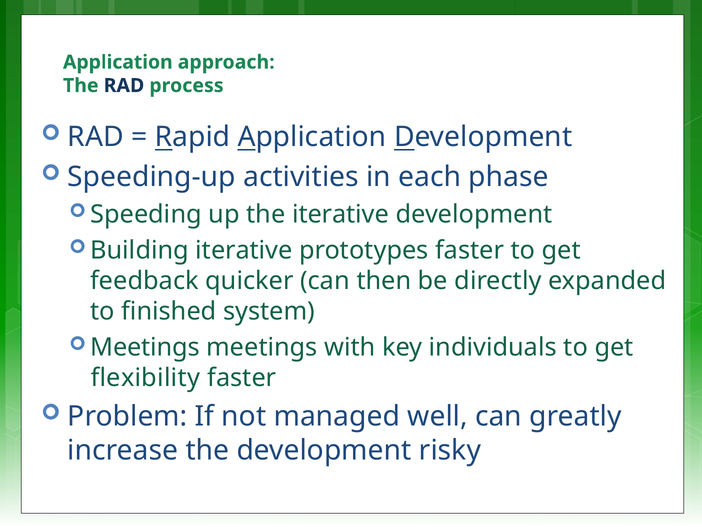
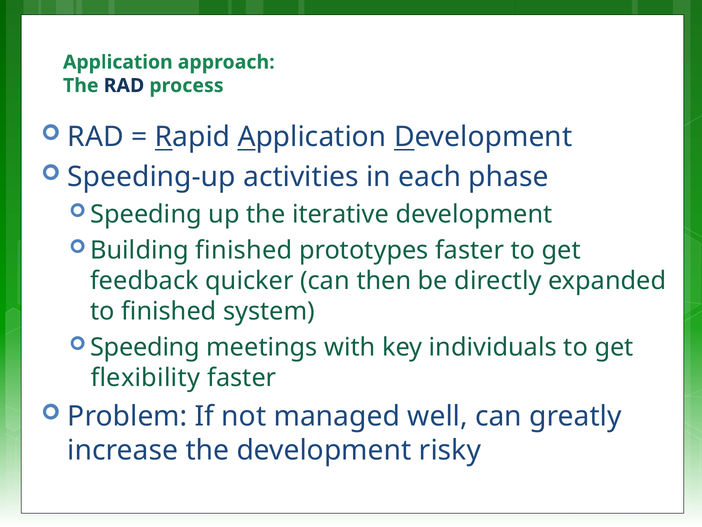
Building iterative: iterative -> finished (244, 250)
Meetings: Meetings -> Speeding (145, 347)
